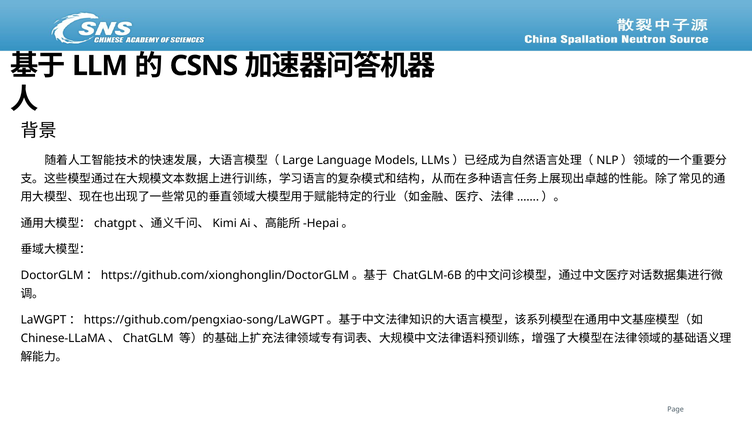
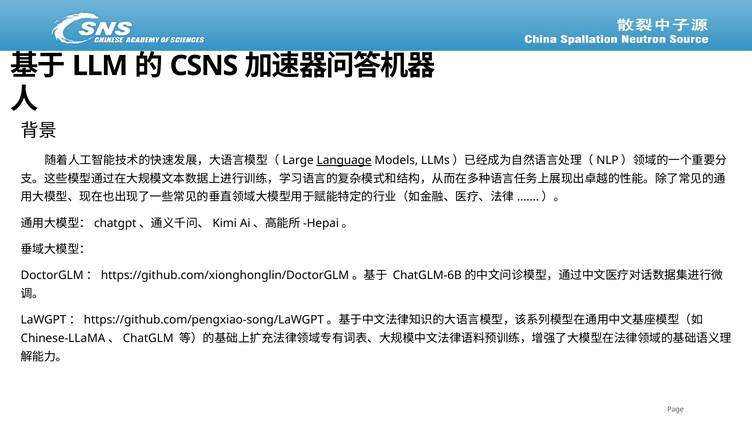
Language underline: none -> present (344, 160)
